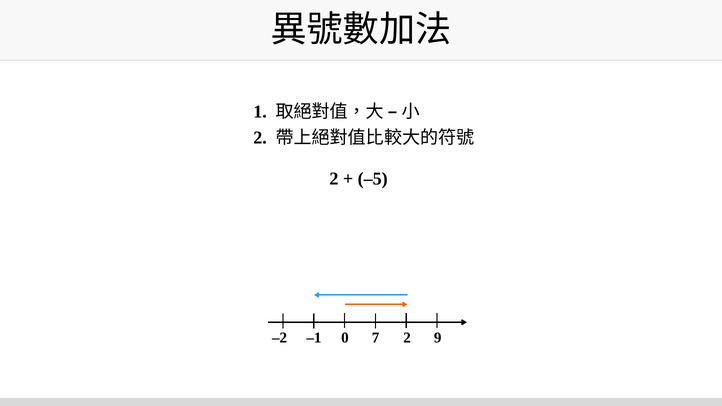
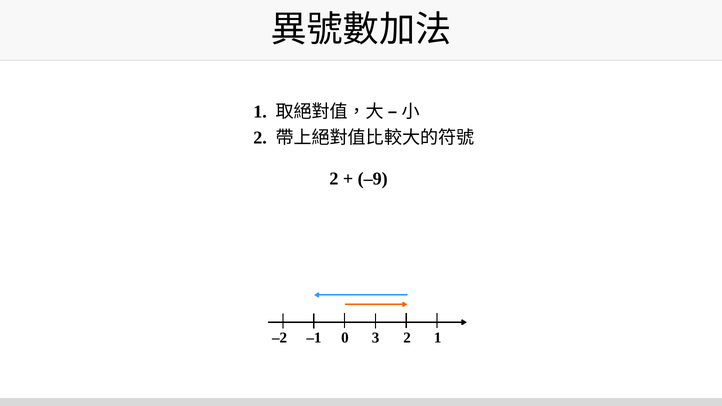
–5: –5 -> –9 (373, 179)
7: 7 -> 3 (376, 338)
2 9: 9 -> 1 (438, 338)
